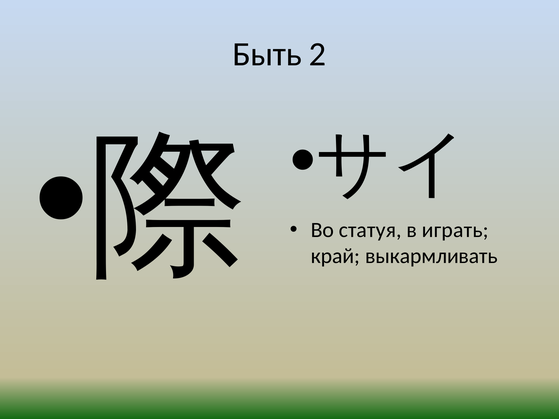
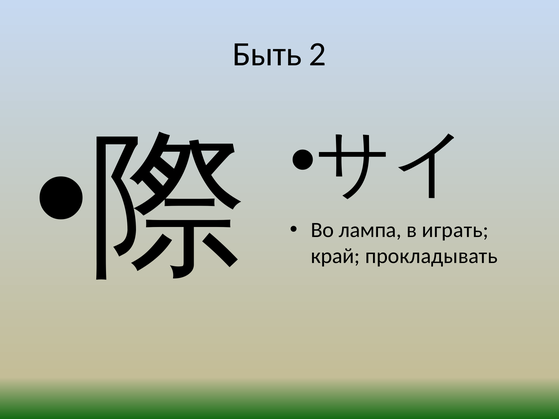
статуя: статуя -> лампа (370, 230)
выкармливать: выкармливать -> прокладывать (431, 256)
